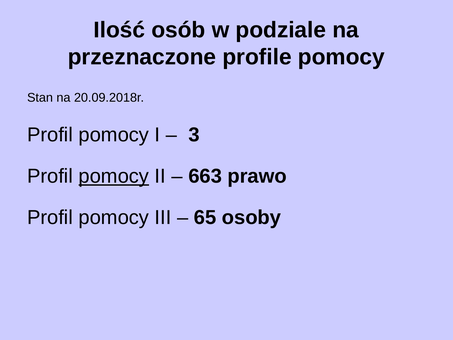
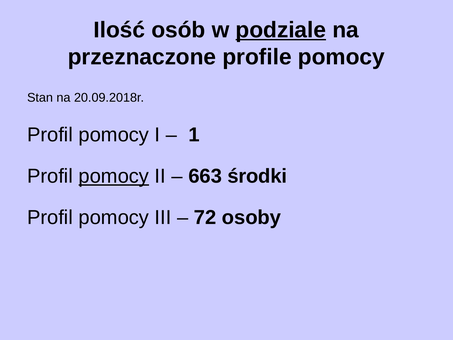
podziale underline: none -> present (281, 30)
3: 3 -> 1 (194, 135)
prawo: prawo -> środki (257, 176)
65: 65 -> 72 (205, 217)
